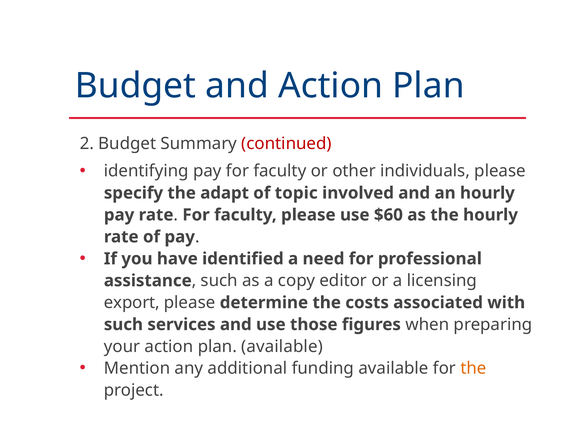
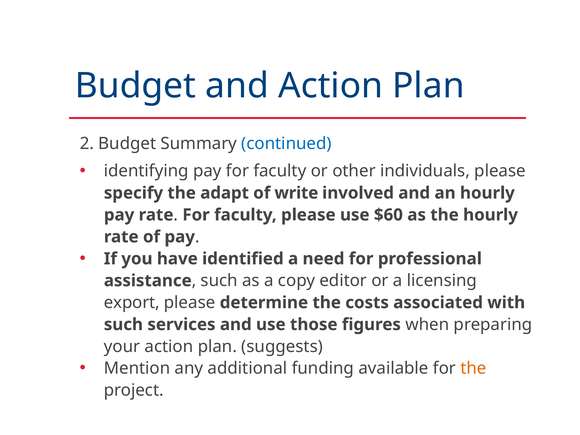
continued colour: red -> blue (286, 144)
topic: topic -> write (296, 193)
plan available: available -> suggests (282, 346)
